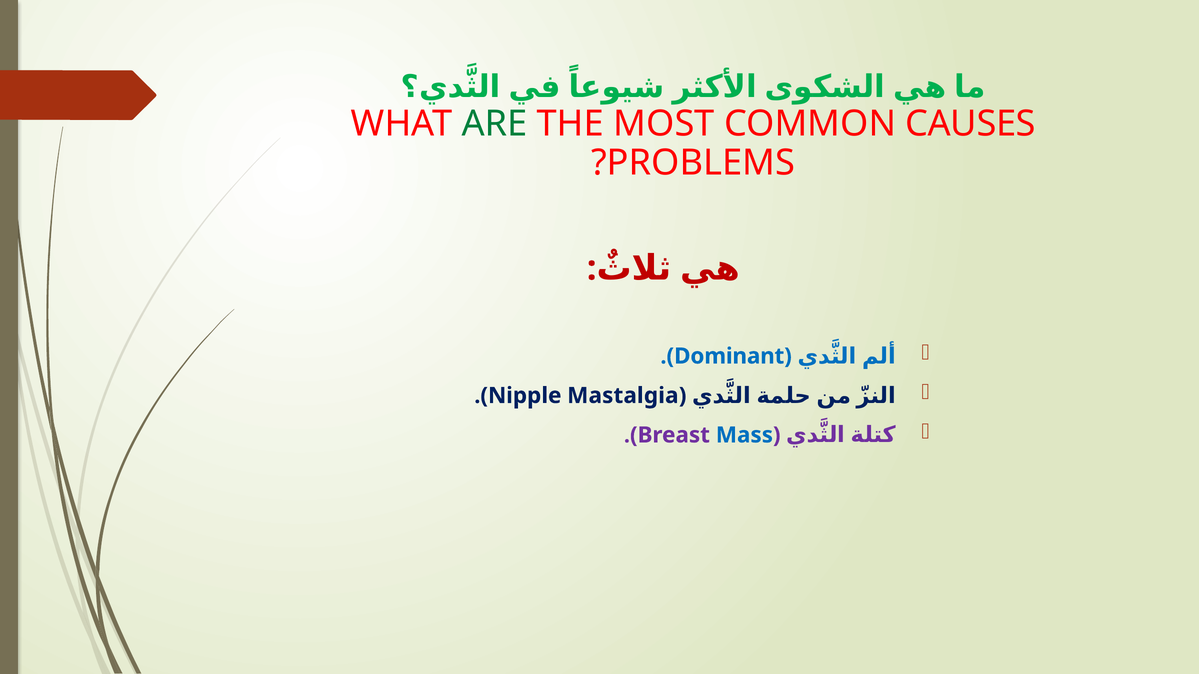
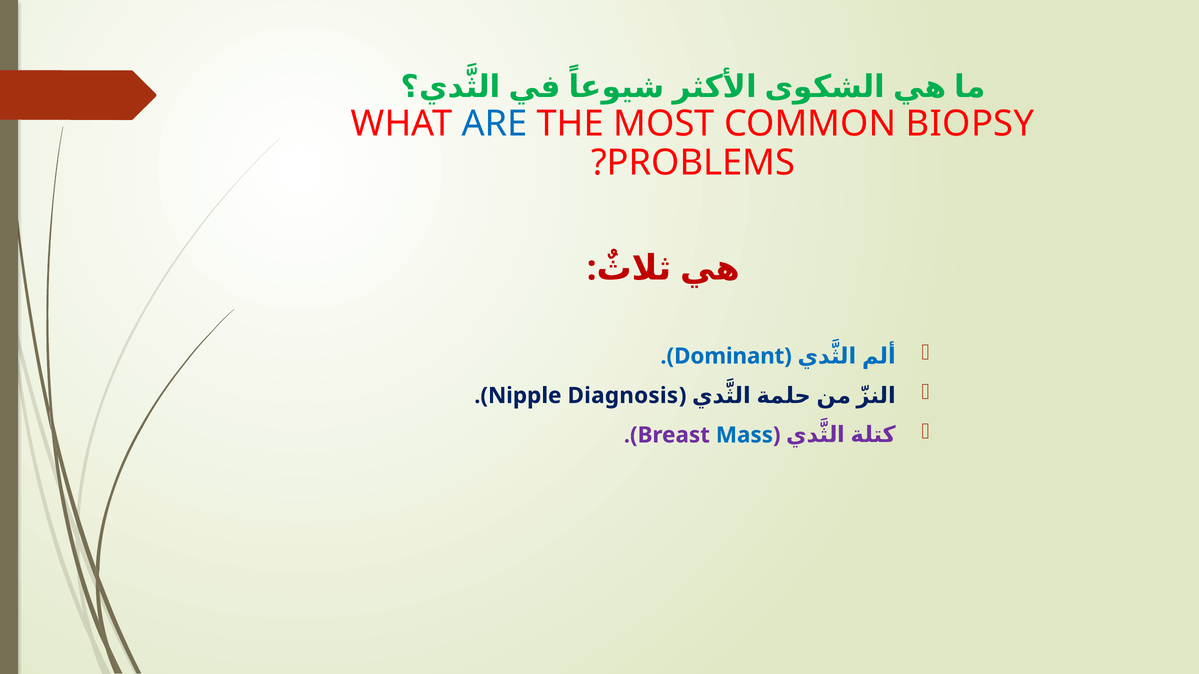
ARE colour: green -> blue (495, 124)
CAUSES: CAUSES -> BIOPSY (970, 124)
Mastalgia: Mastalgia -> Diagnosis (623, 396)
